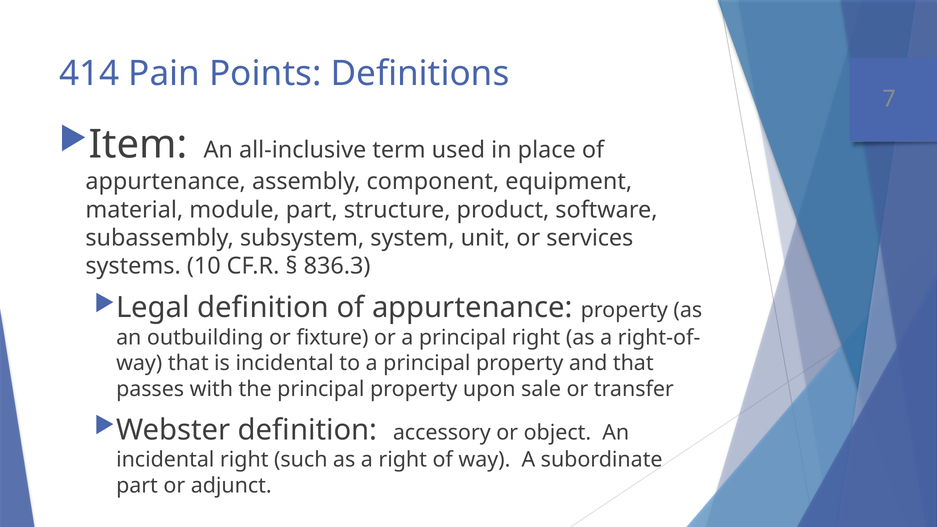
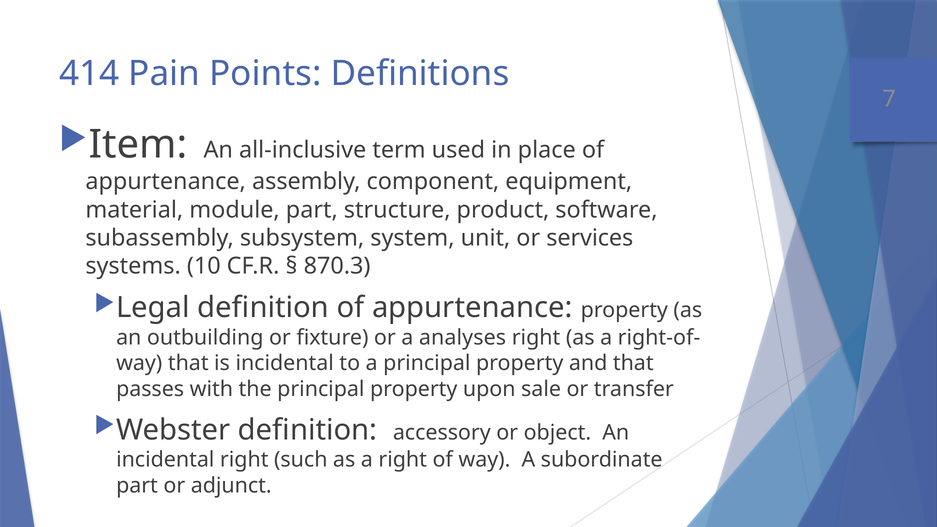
836.3: 836.3 -> 870.3 (337, 266)
or a principal: principal -> analyses (463, 338)
